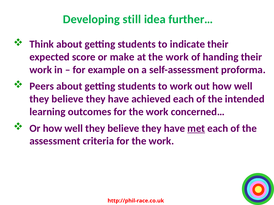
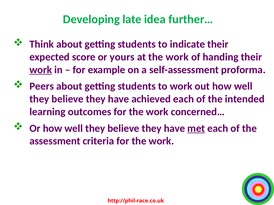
still: still -> late (132, 19)
make: make -> yours (122, 57)
work underline: none -> present (41, 70)
